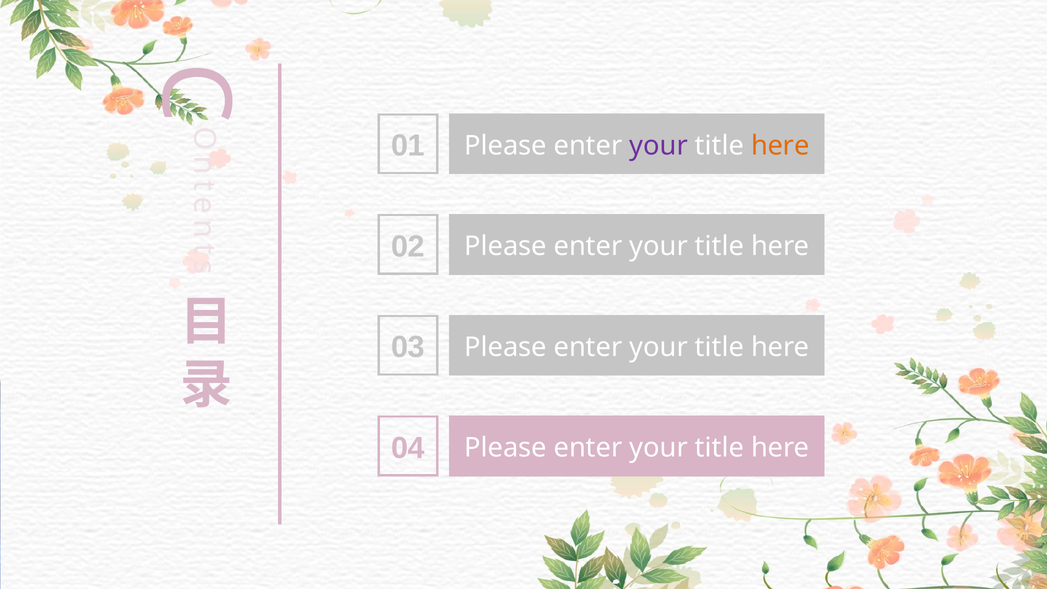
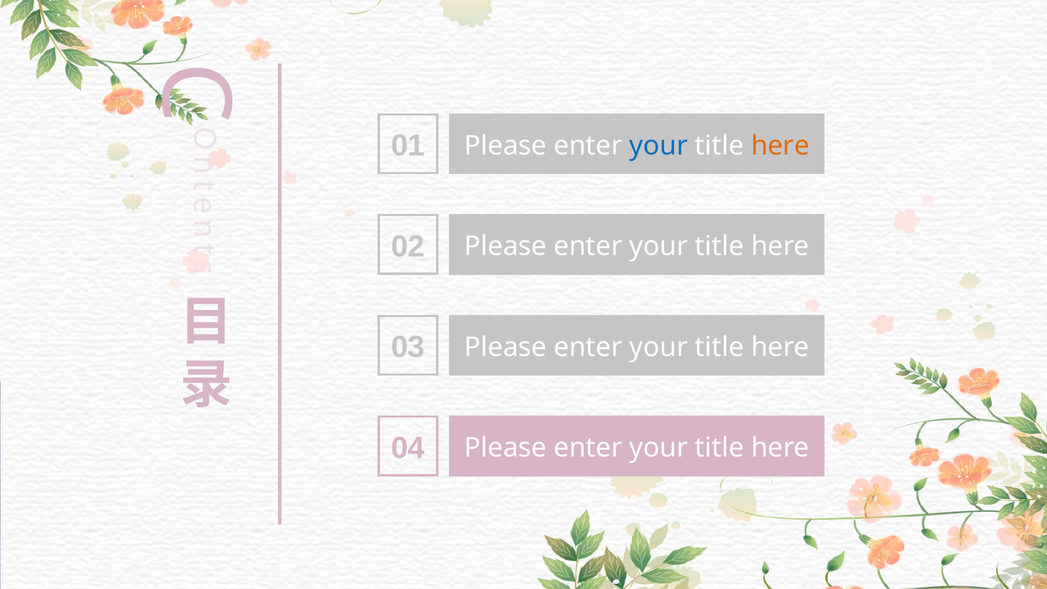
your colour: purple -> blue (659, 146)
